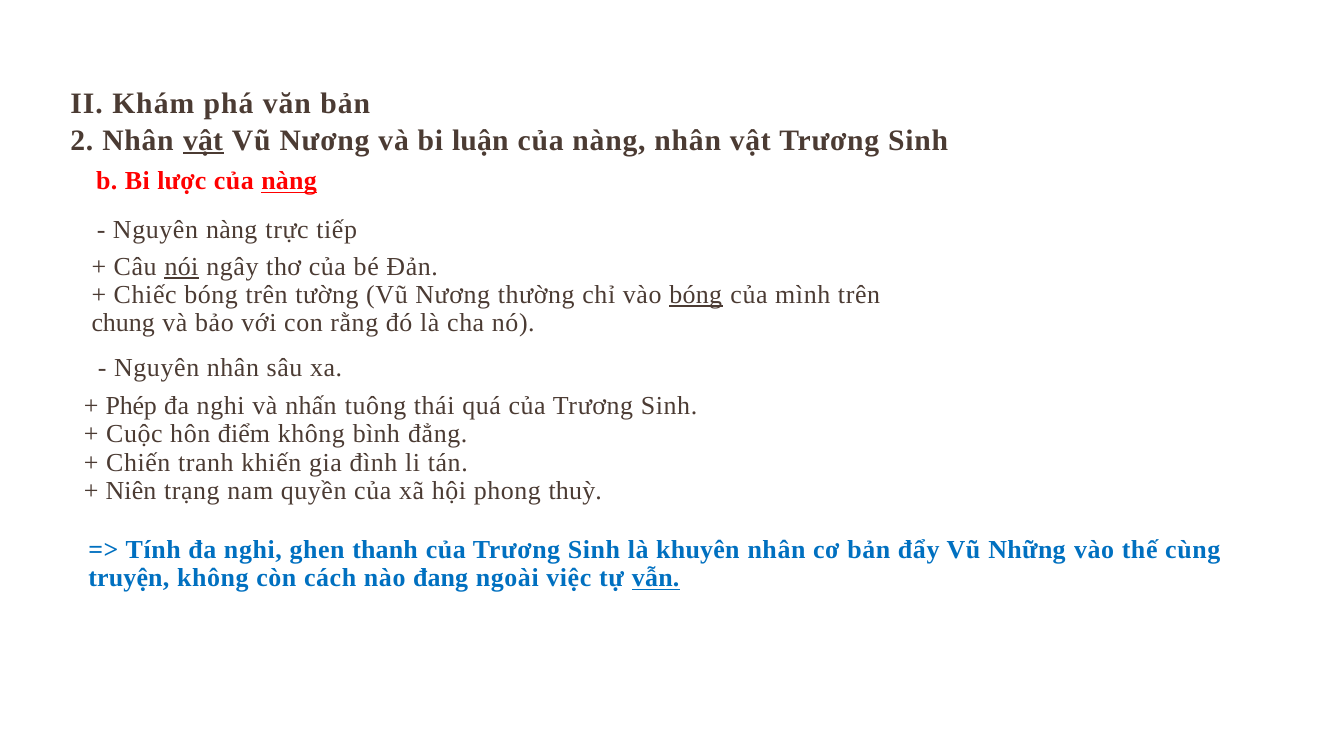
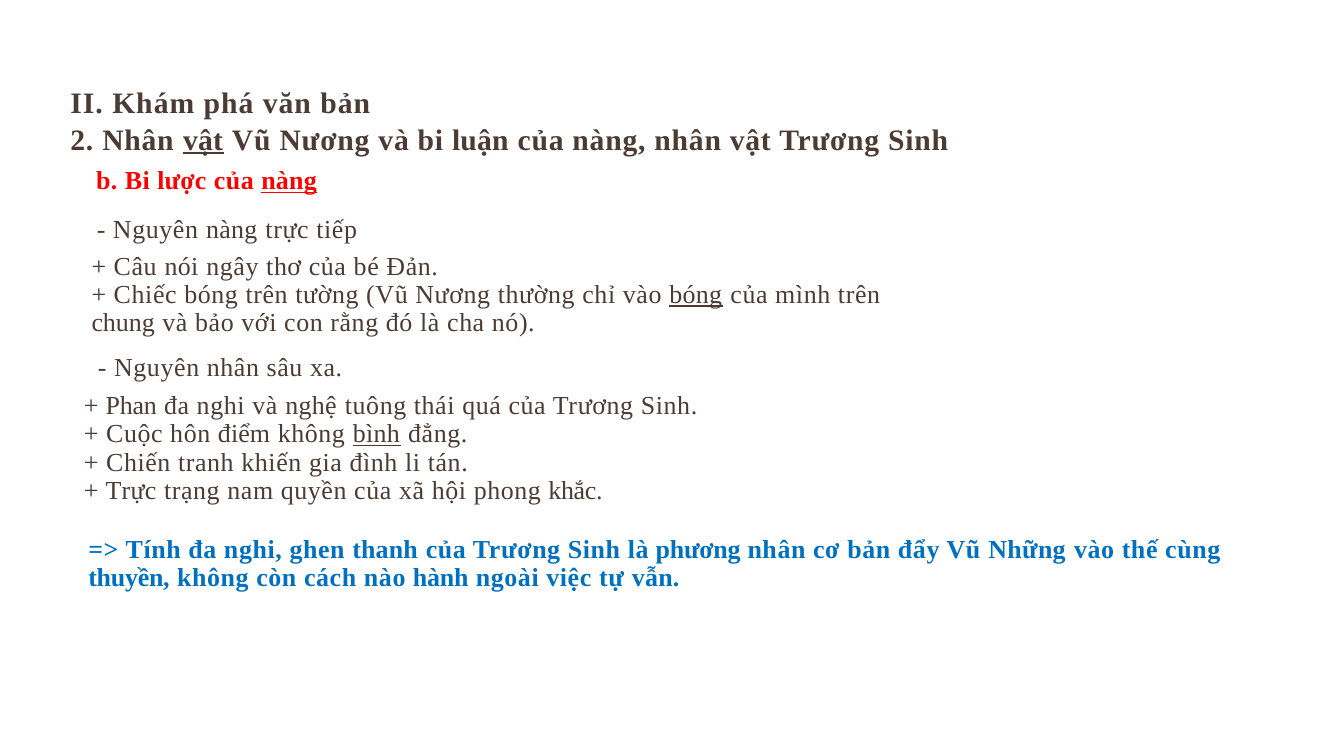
nói underline: present -> none (181, 267)
Phép: Phép -> Phan (131, 406)
nhấn: nhấn -> nghệ (311, 406)
bình underline: none -> present (376, 435)
Niên: Niên -> Trực (131, 491)
thuỳ: thuỳ -> khắc (575, 491)
khuyên: khuyên -> phương (698, 550)
truyện: truyện -> thuyền (129, 578)
đang: đang -> hành (441, 578)
vẫn underline: present -> none (656, 578)
